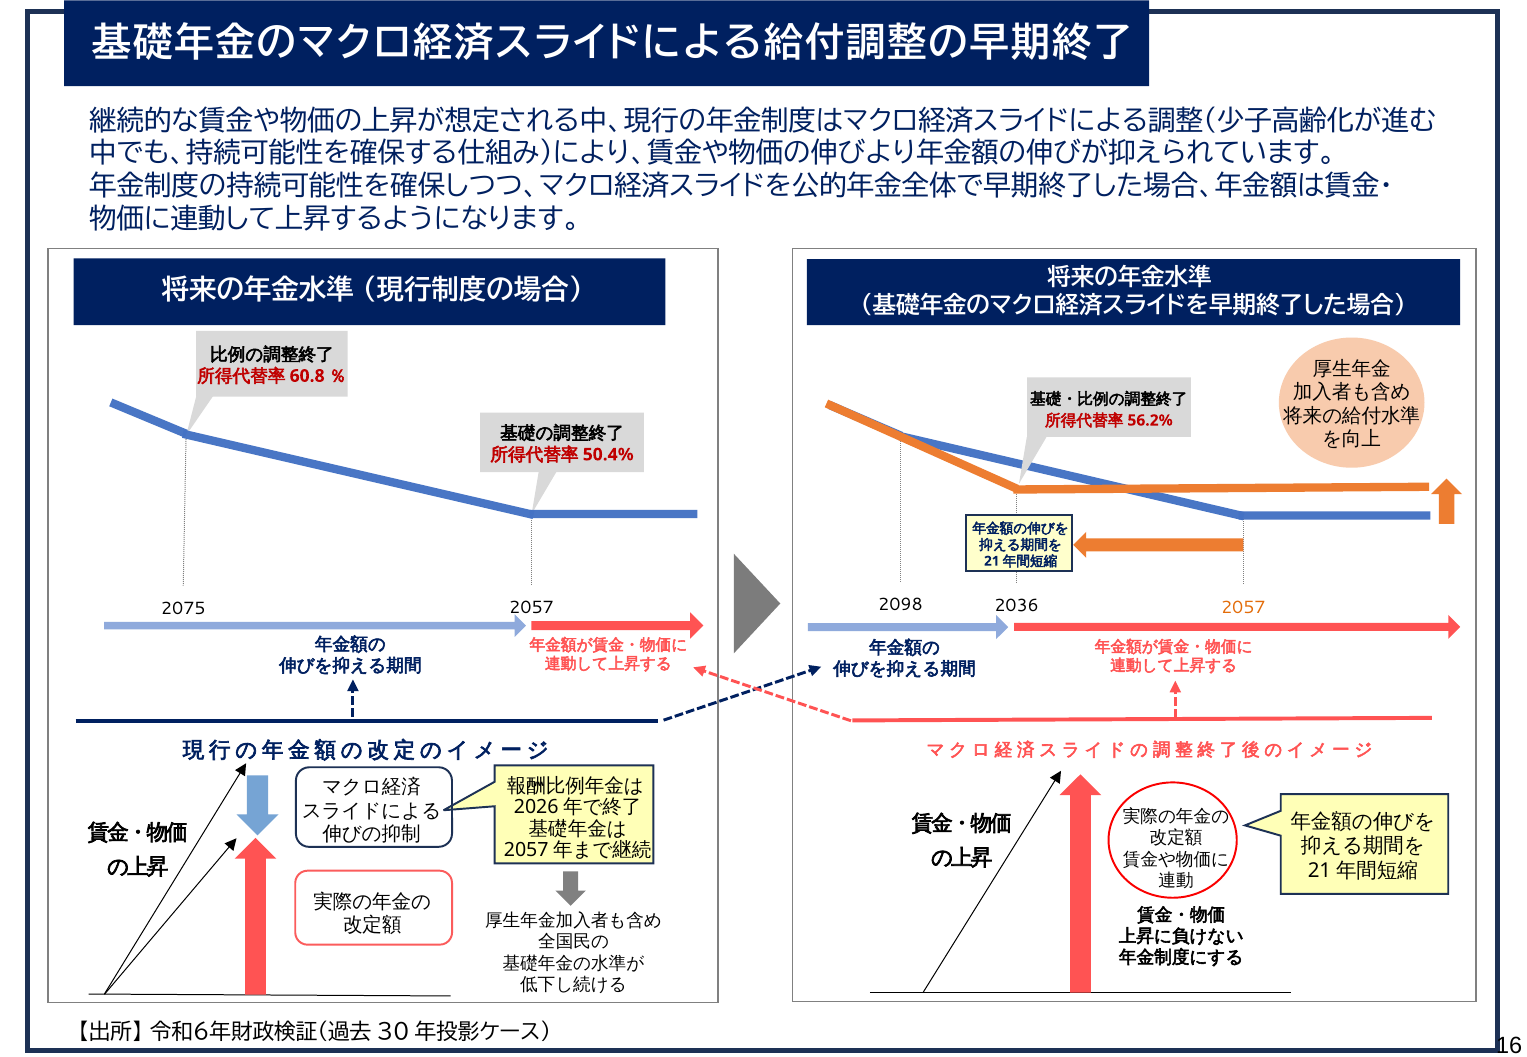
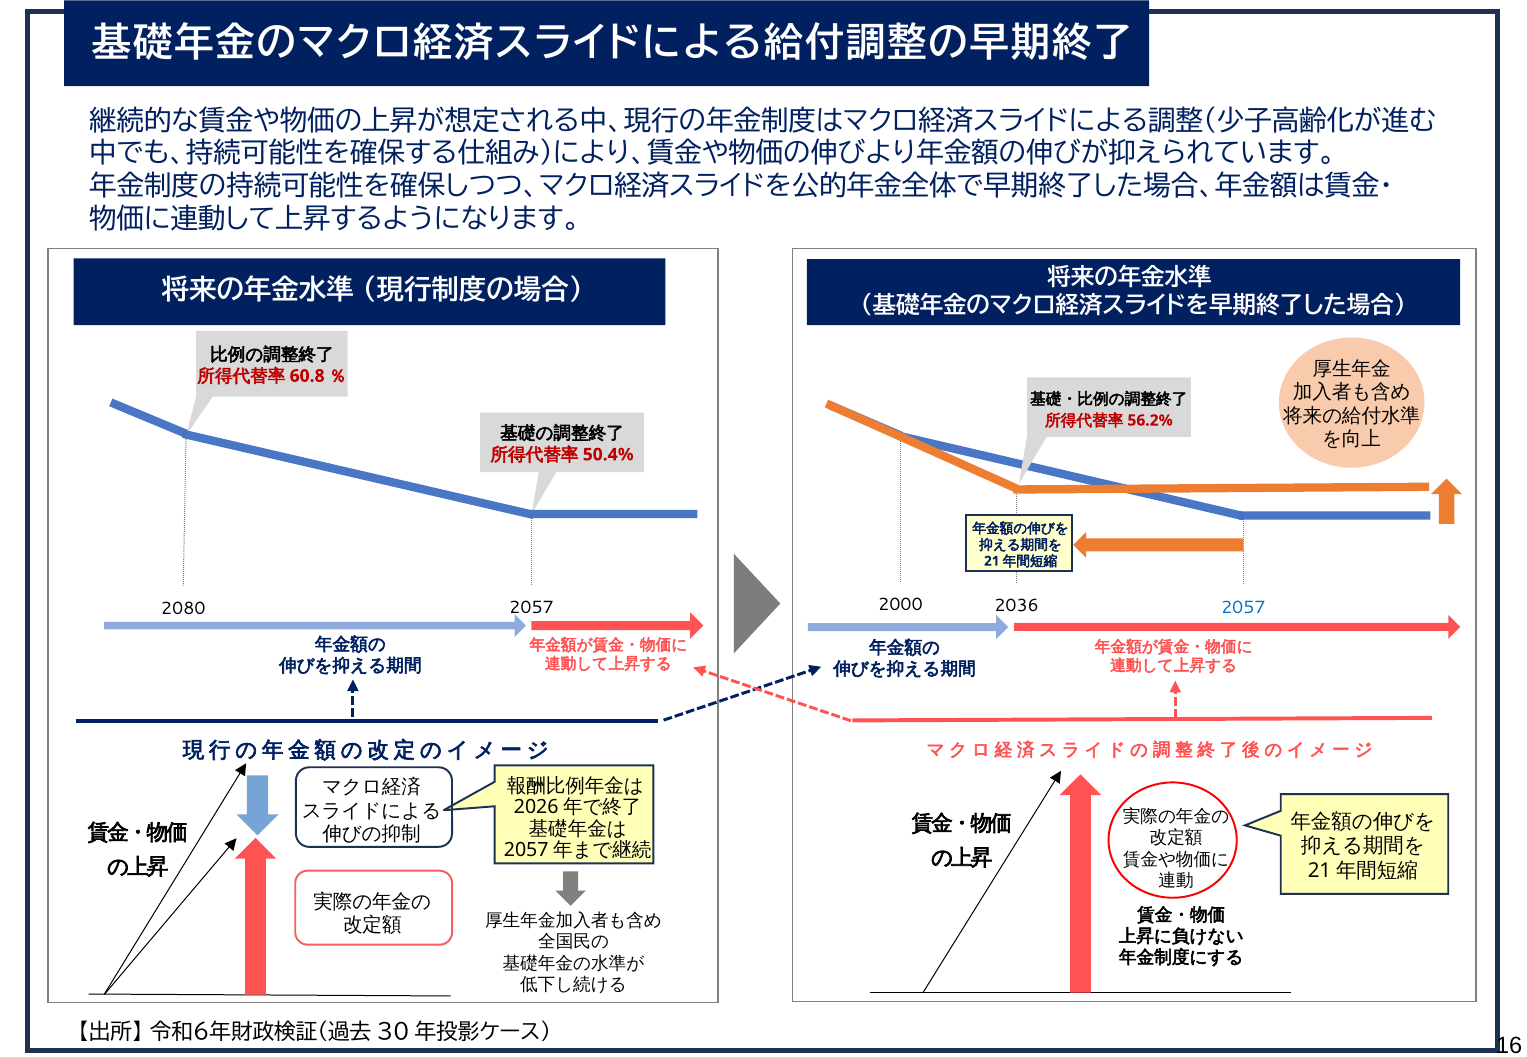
2057 colour: orange -> blue (1243, 608)
2075: 2075 -> 2080 (183, 609)
2098: 2098 -> 2000 (900, 605)
